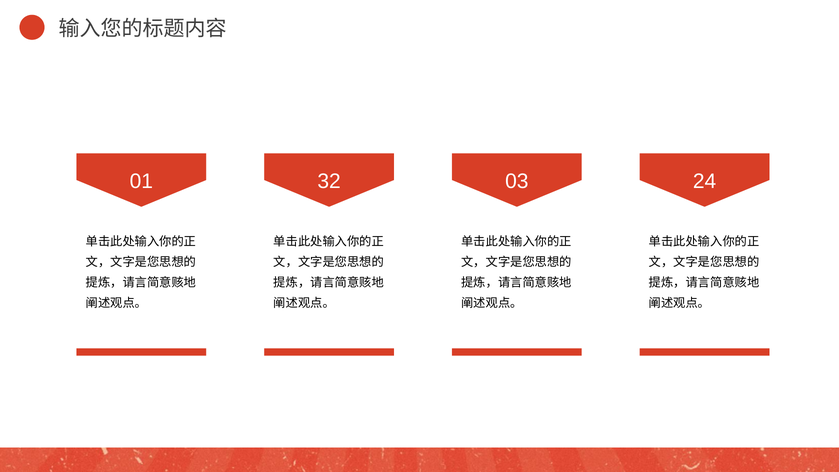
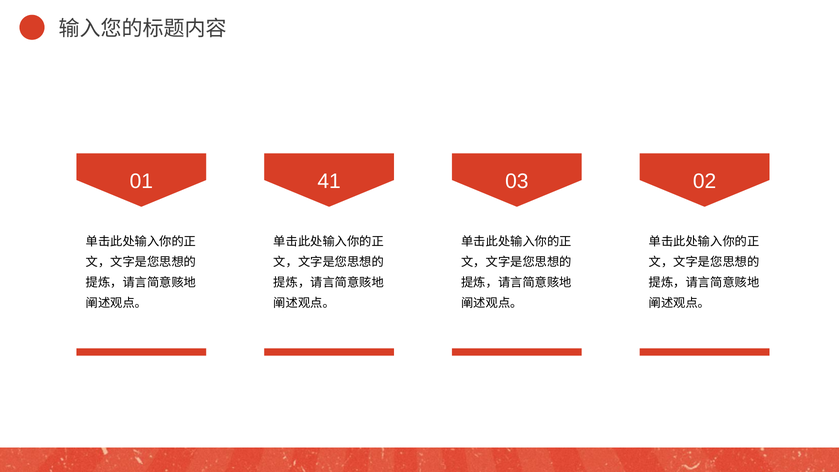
32: 32 -> 41 (329, 181)
24: 24 -> 02 (705, 181)
